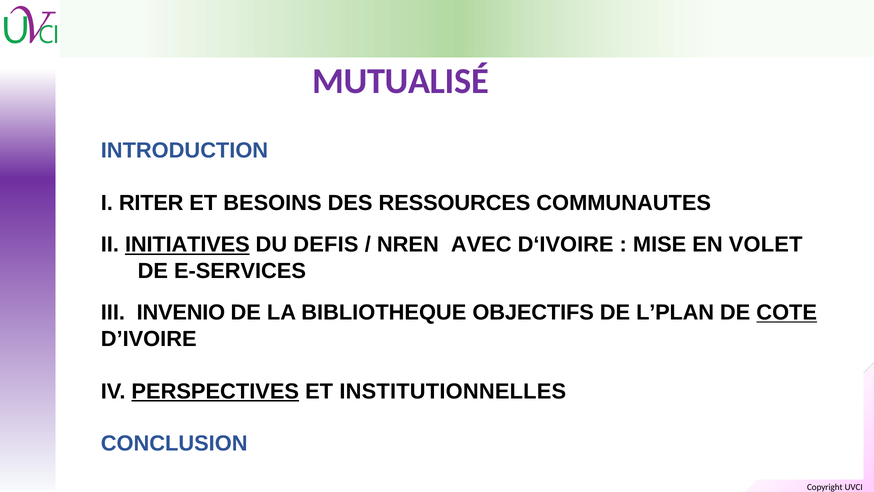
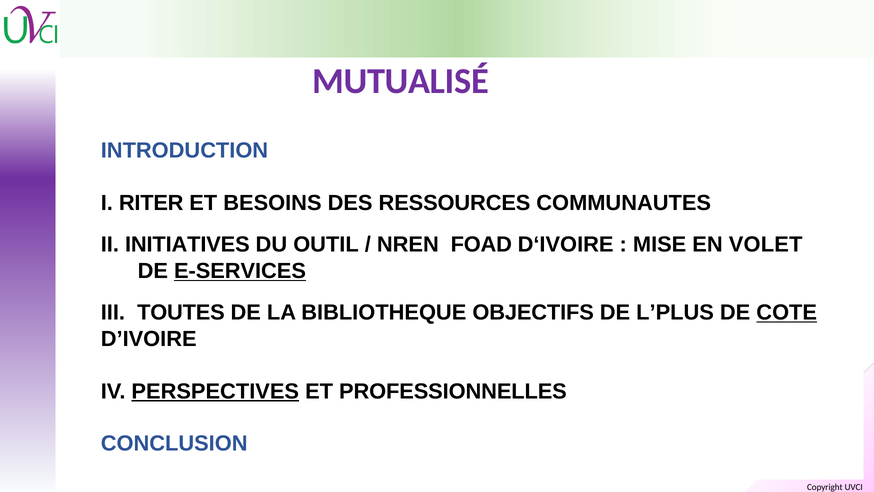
INITIATIVES underline: present -> none (187, 245)
DEFIS: DEFIS -> OUTIL (326, 245)
AVEC: AVEC -> FOAD (481, 245)
E-SERVICES underline: none -> present (240, 271)
INVENIO: INVENIO -> TOUTES (181, 312)
L’PLAN: L’PLAN -> L’PLUS (675, 312)
INSTITUTIONNELLES: INSTITUTIONNELLES -> PROFESSIONNELLES (453, 391)
